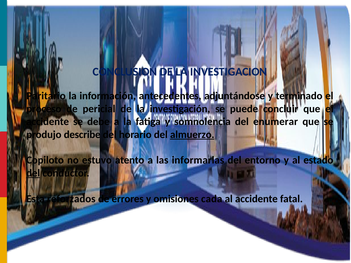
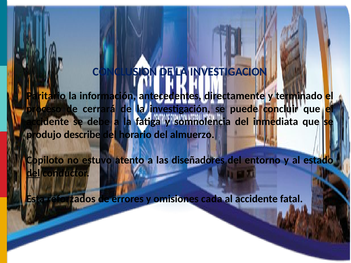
adjuntándose: adjuntándose -> directamente (235, 96)
pericial: pericial -> cerrará (99, 109)
enumerar: enumerar -> inmediata (276, 122)
almuerzo underline: present -> none (192, 135)
informarlas: informarlas -> diseñadores (198, 160)
